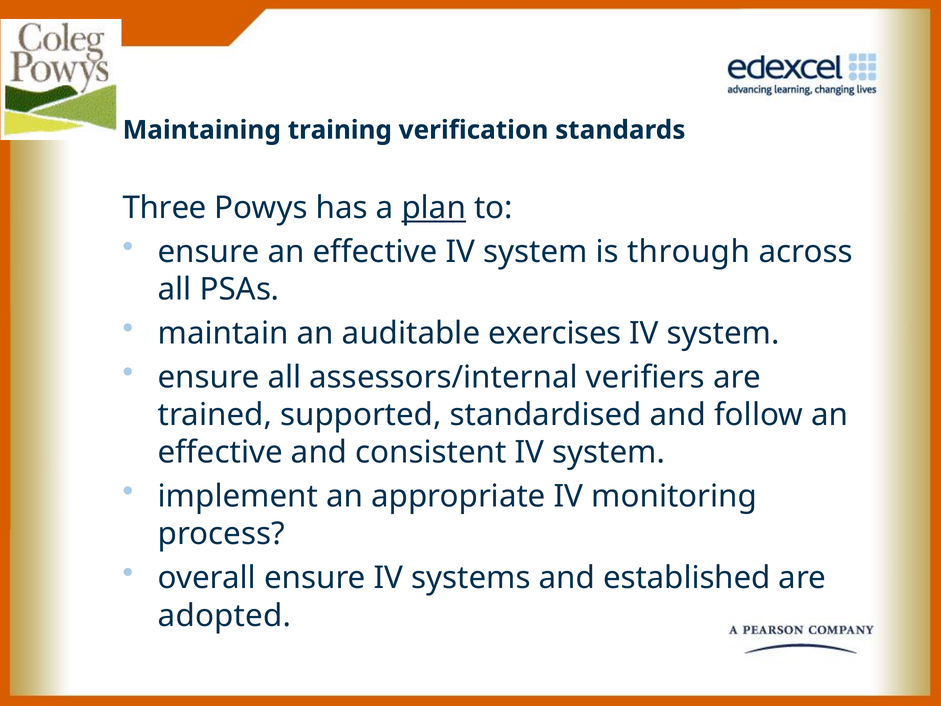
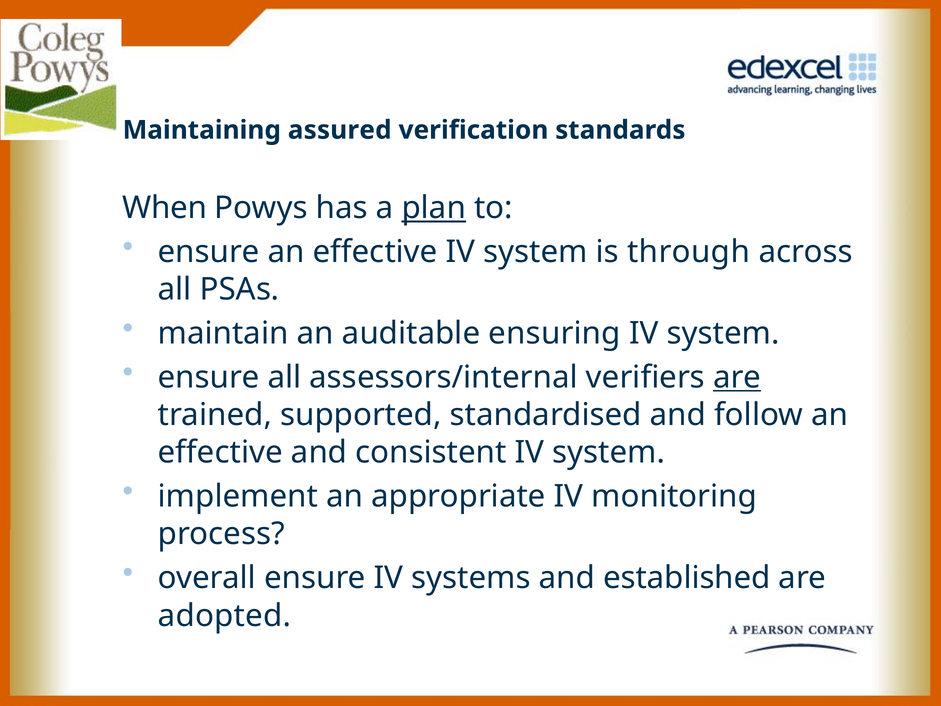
training: training -> assured (340, 130)
Three: Three -> When (165, 208)
exercises: exercises -> ensuring (555, 333)
are underline: none -> present (737, 377)
